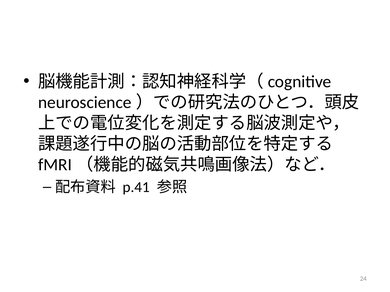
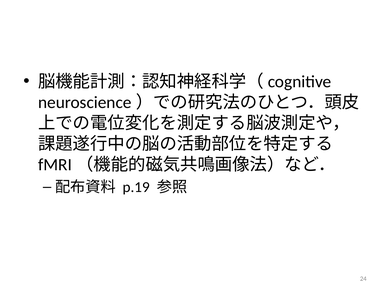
p.41: p.41 -> p.19 (136, 187)
